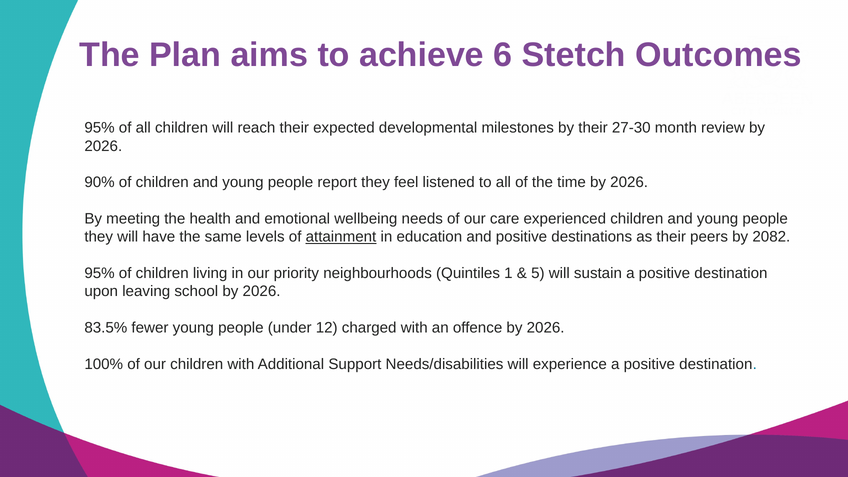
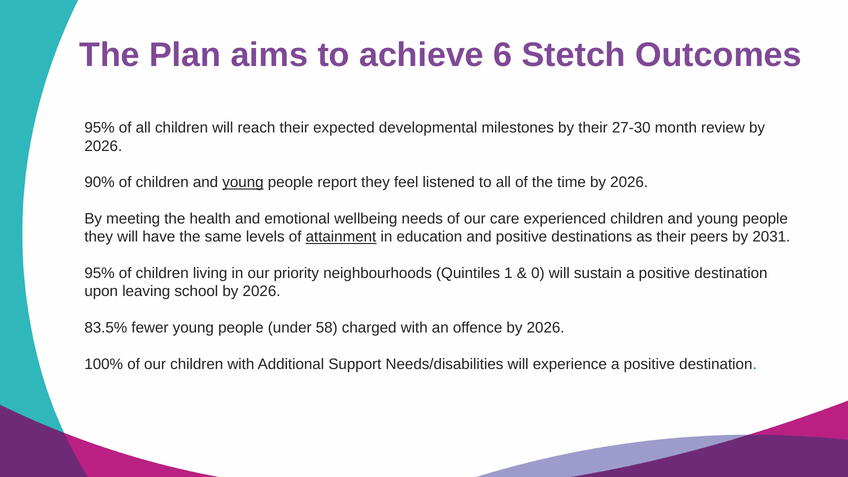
young underline: none -> present (243, 182)
2082: 2082 -> 2031 (771, 237)
5: 5 -> 0 (538, 273)
12: 12 -> 58 (327, 328)
